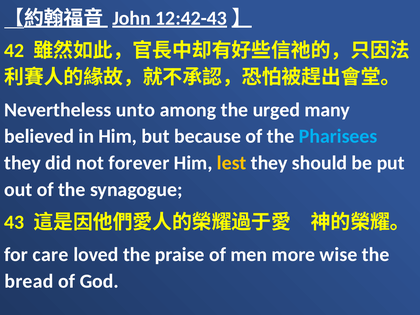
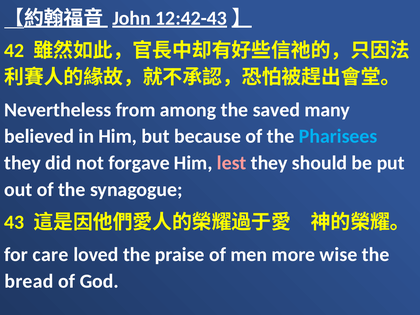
unto: unto -> from (136, 110)
urged: urged -> saved (276, 110)
forever: forever -> forgave (139, 163)
lest colour: yellow -> pink (232, 163)
